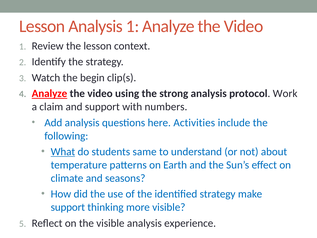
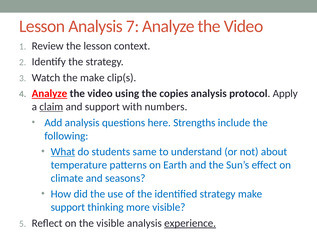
Analysis 1: 1 -> 7 (133, 26)
the begin: begin -> make (92, 78)
strong: strong -> copies (174, 93)
Work: Work -> Apply (285, 93)
claim underline: none -> present (51, 107)
Activities: Activities -> Strengths (194, 123)
experience underline: none -> present (190, 223)
